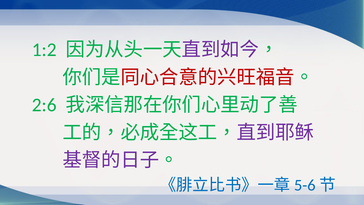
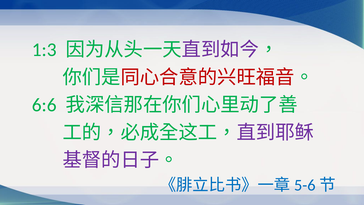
1:2: 1:2 -> 1:3 (44, 50)
2:6: 2:6 -> 6:6 (44, 105)
